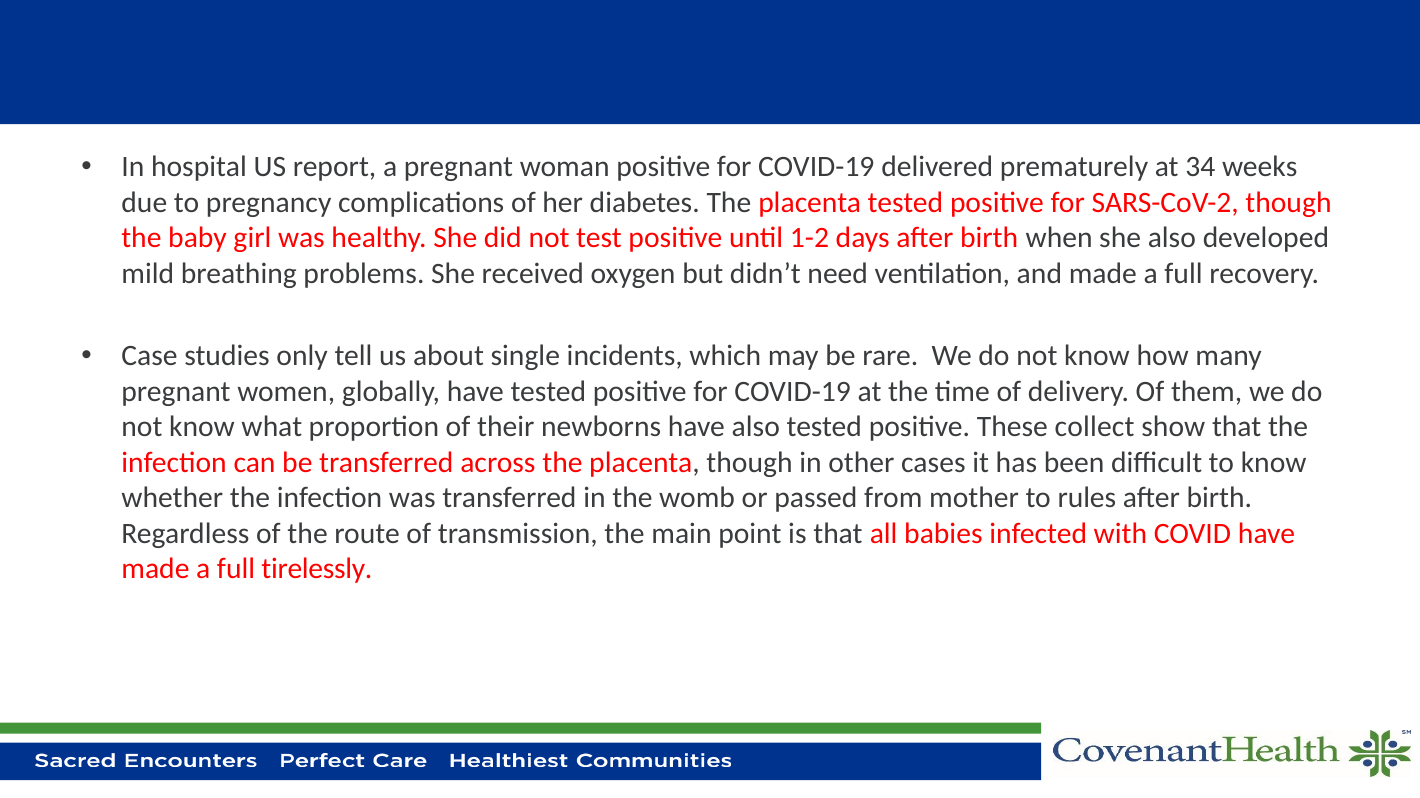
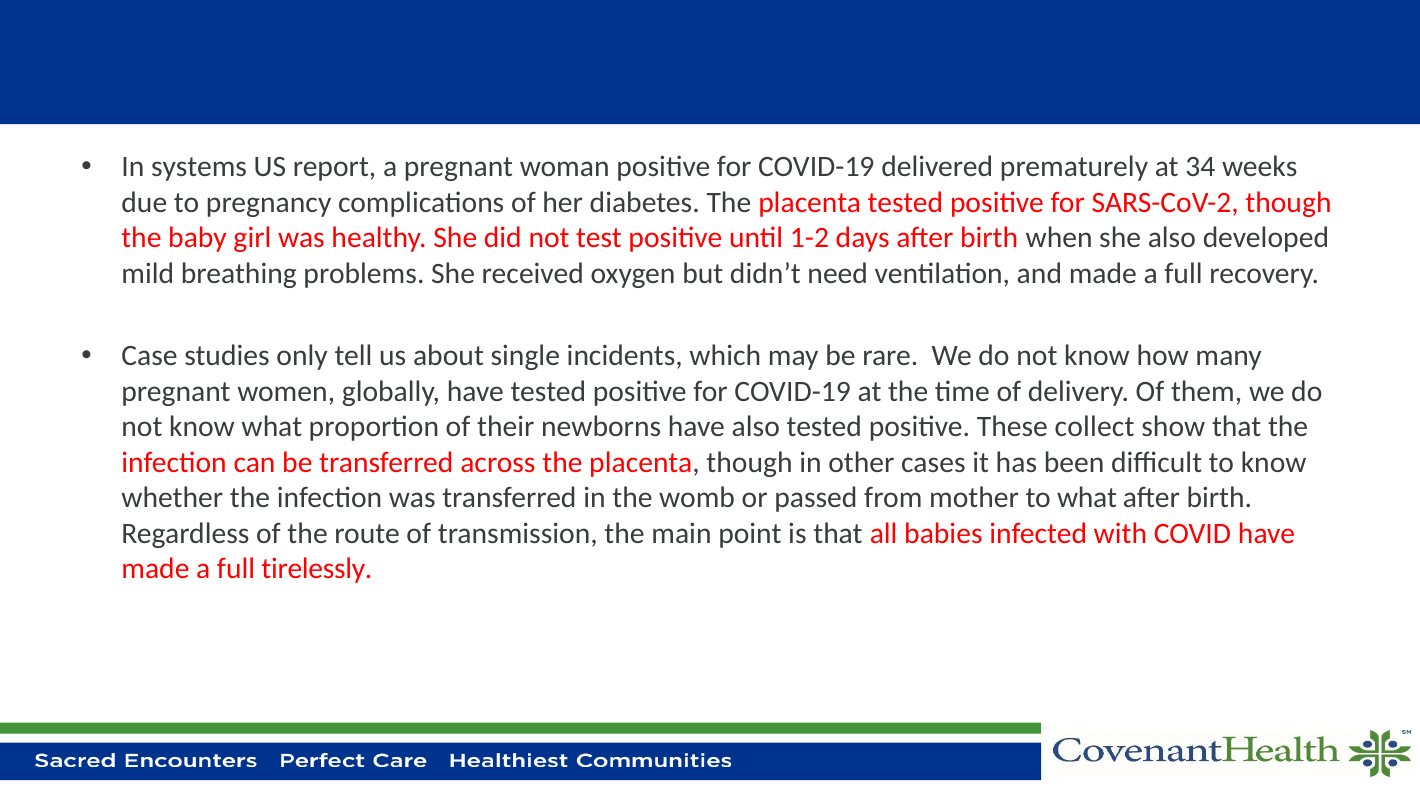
hospital: hospital -> systems (199, 167)
to rules: rules -> what (1087, 499)
